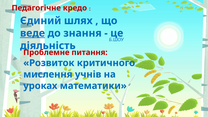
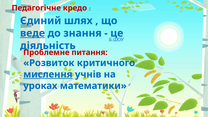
мислення underline: none -> present (48, 74)
